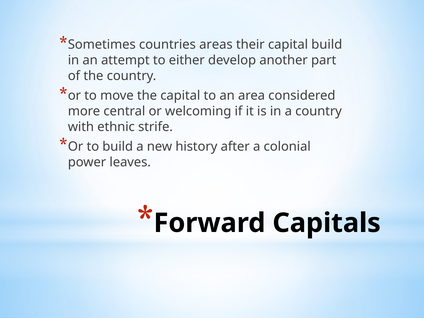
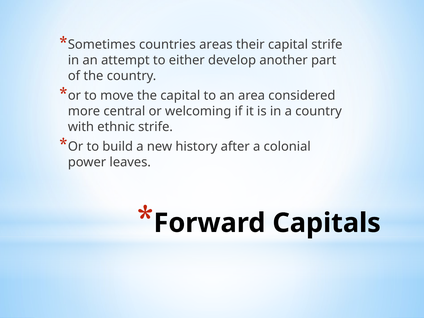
capital build: build -> strife (327, 45)
